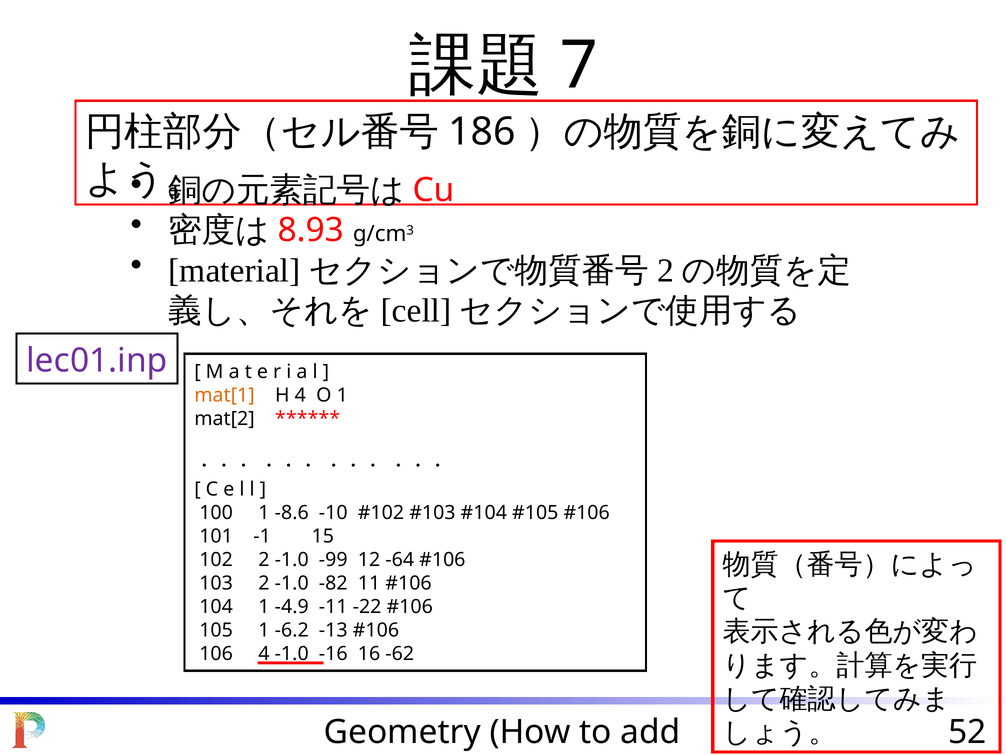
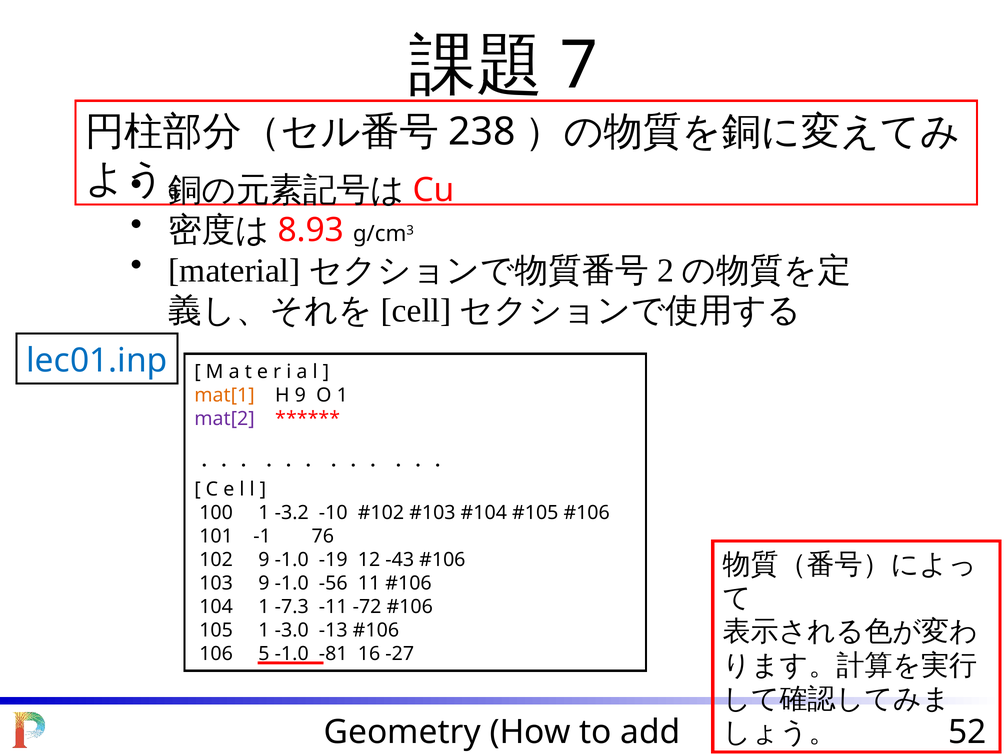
186: 186 -> 238 (482, 132)
lec01.inp colour: purple -> blue (97, 361)
H 4: 4 -> 9 (300, 395)
mat[2 colour: black -> purple (225, 419)
-8.6: -8.6 -> -3.2 (292, 513)
15: 15 -> 76 (323, 536)
102 2: 2 -> 9 (264, 560)
-99: -99 -> -19 (333, 560)
-64: -64 -> -43 (400, 560)
103 2: 2 -> 9 (264, 584)
-82: -82 -> -56 (333, 584)
-4.9: -4.9 -> -7.3 (292, 607)
-22: -22 -> -72 (367, 607)
-6.2: -6.2 -> -3.0 (292, 631)
106 4: 4 -> 5 (264, 654)
-16: -16 -> -81 (333, 654)
-62: -62 -> -27 (400, 654)
